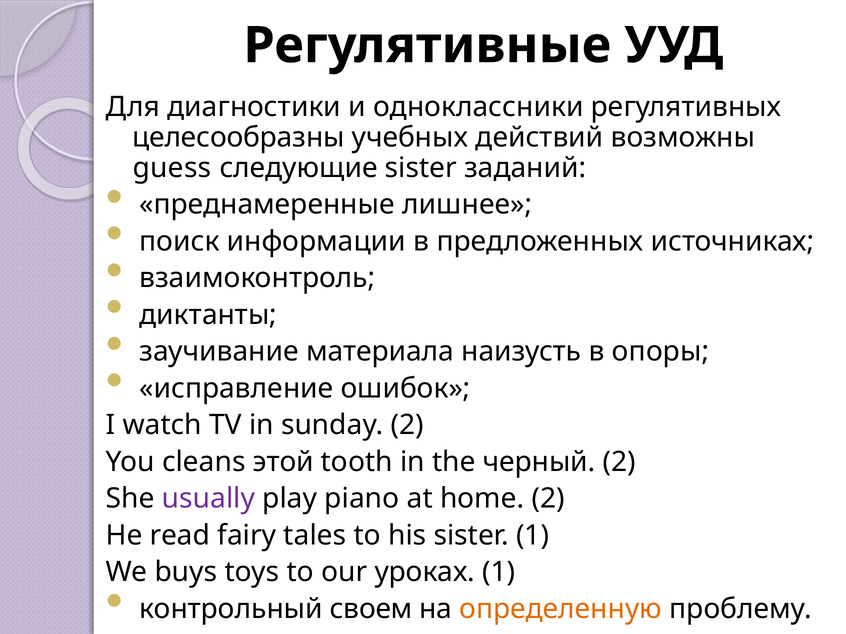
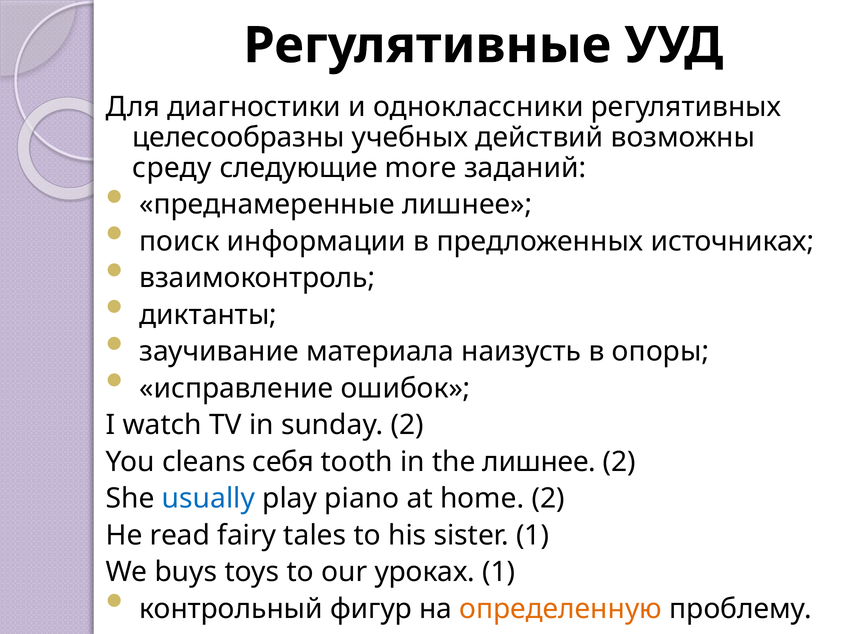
guess: guess -> среду (172, 168)
следующие sister: sister -> more (421, 168)
этой: этой -> себя (283, 462)
the черный: черный -> лишнее (539, 462)
usually colour: purple -> blue (208, 499)
своем: своем -> фигур (371, 609)
